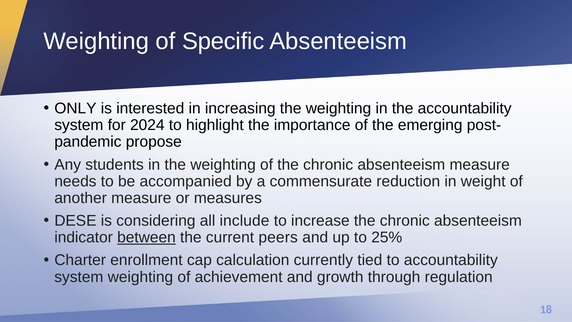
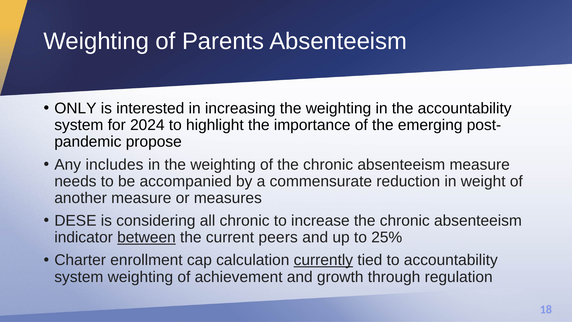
Specific: Specific -> Parents (223, 41)
students: students -> includes (114, 164)
all include: include -> chronic (245, 221)
currently underline: none -> present (323, 260)
